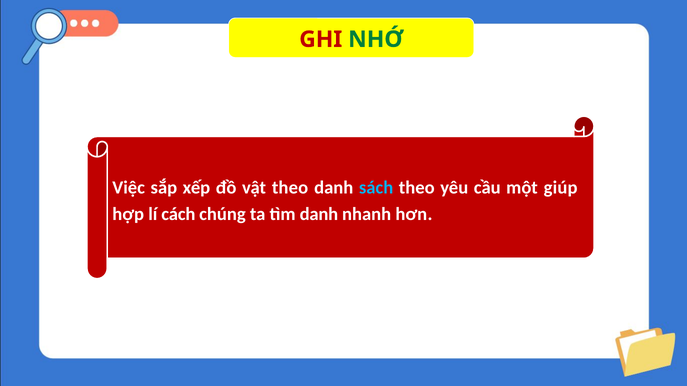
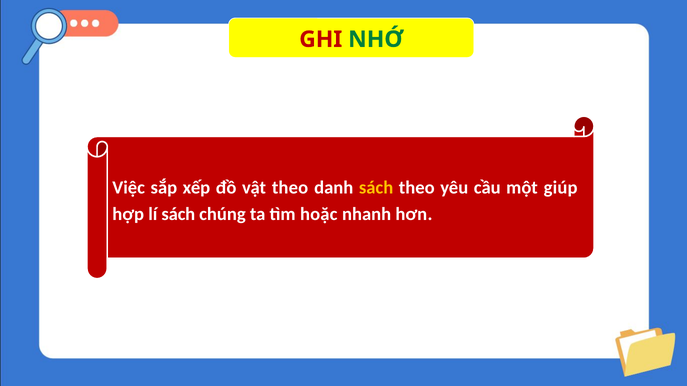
sách colour: light blue -> yellow (376, 188)
lí cách: cách -> sách (178, 215)
tìm danh: danh -> hoặc (319, 215)
